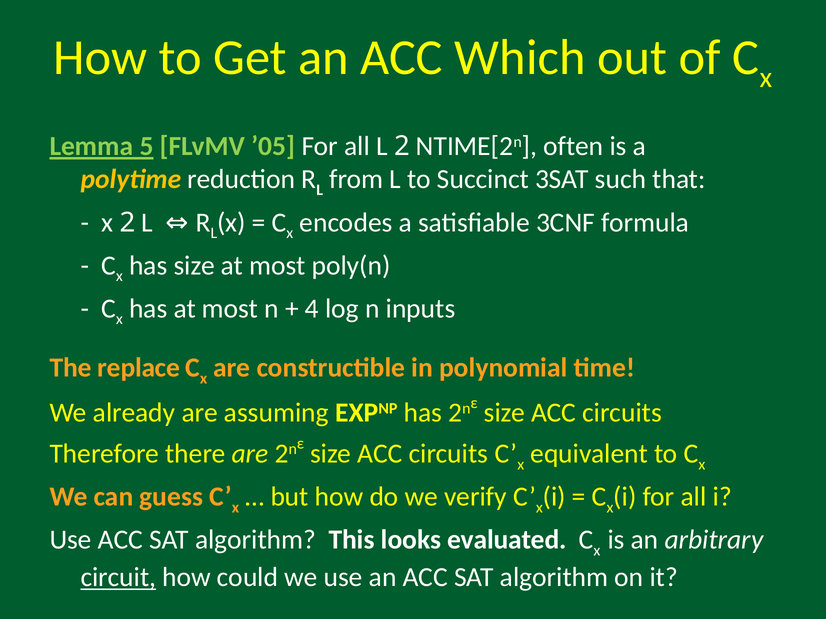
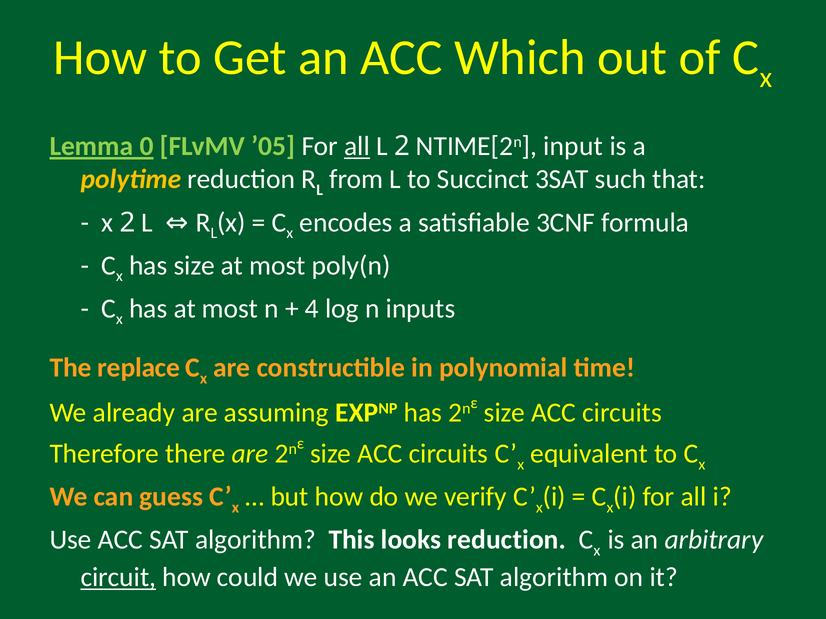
5: 5 -> 0 (147, 146)
all underline: none -> present (357, 146)
often: often -> input (573, 146)
looks evaluated: evaluated -> reduction (507, 540)
